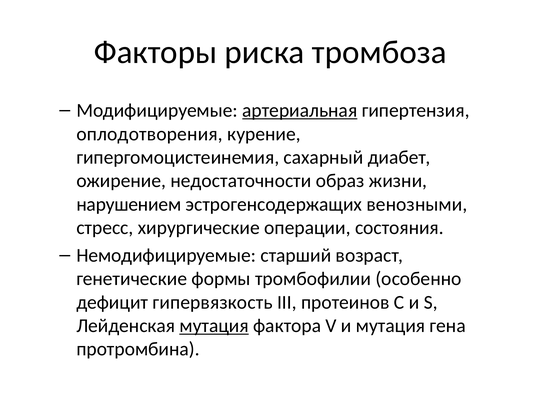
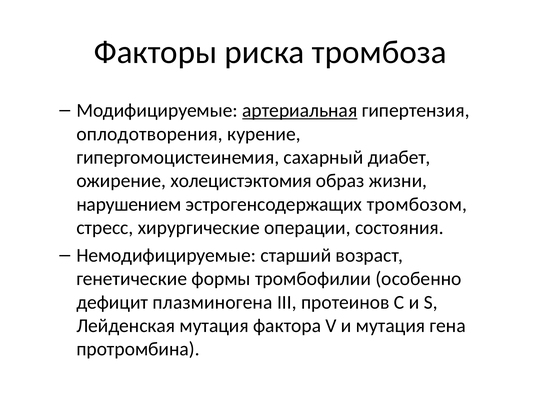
недостаточности: недостаточности -> холецистэктомия (241, 181)
венозными: венозными -> тромбозом (417, 204)
гипервязкость: гипервязкость -> плазминогена (213, 302)
мутация underline: present -> none (214, 326)
